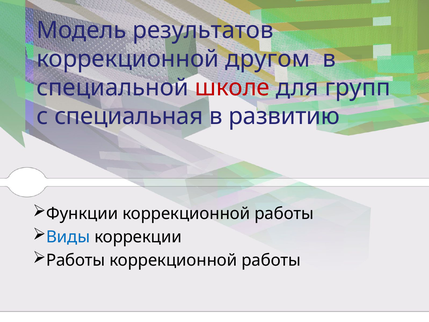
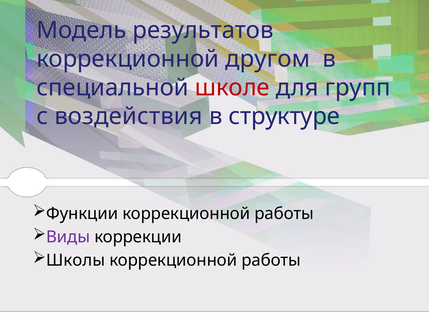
специальная: специальная -> воздействия (129, 116)
развитию: развитию -> структуре (284, 116)
Виды colour: blue -> purple (68, 237)
Работы: Работы -> Школы (76, 260)
